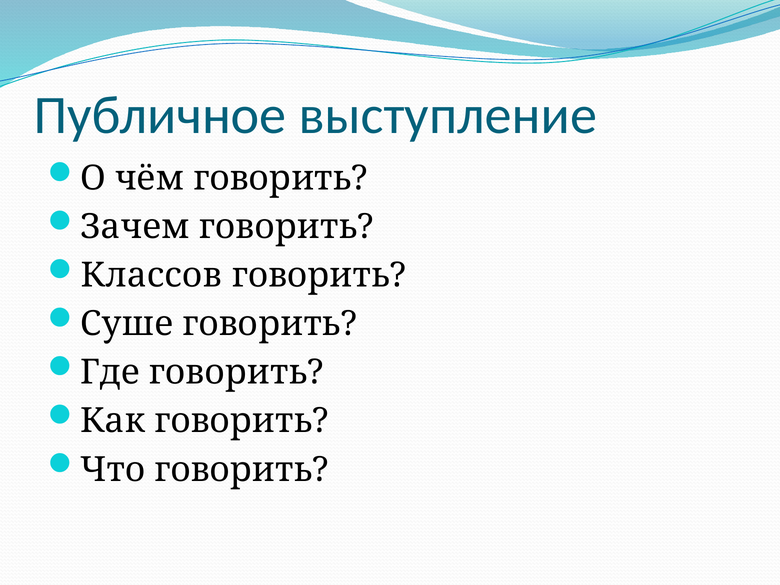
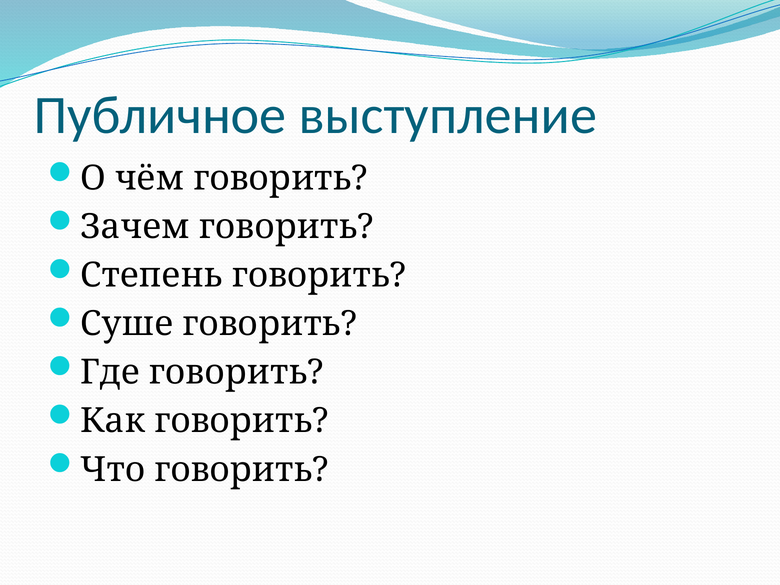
Классов: Классов -> Степень (151, 275)
